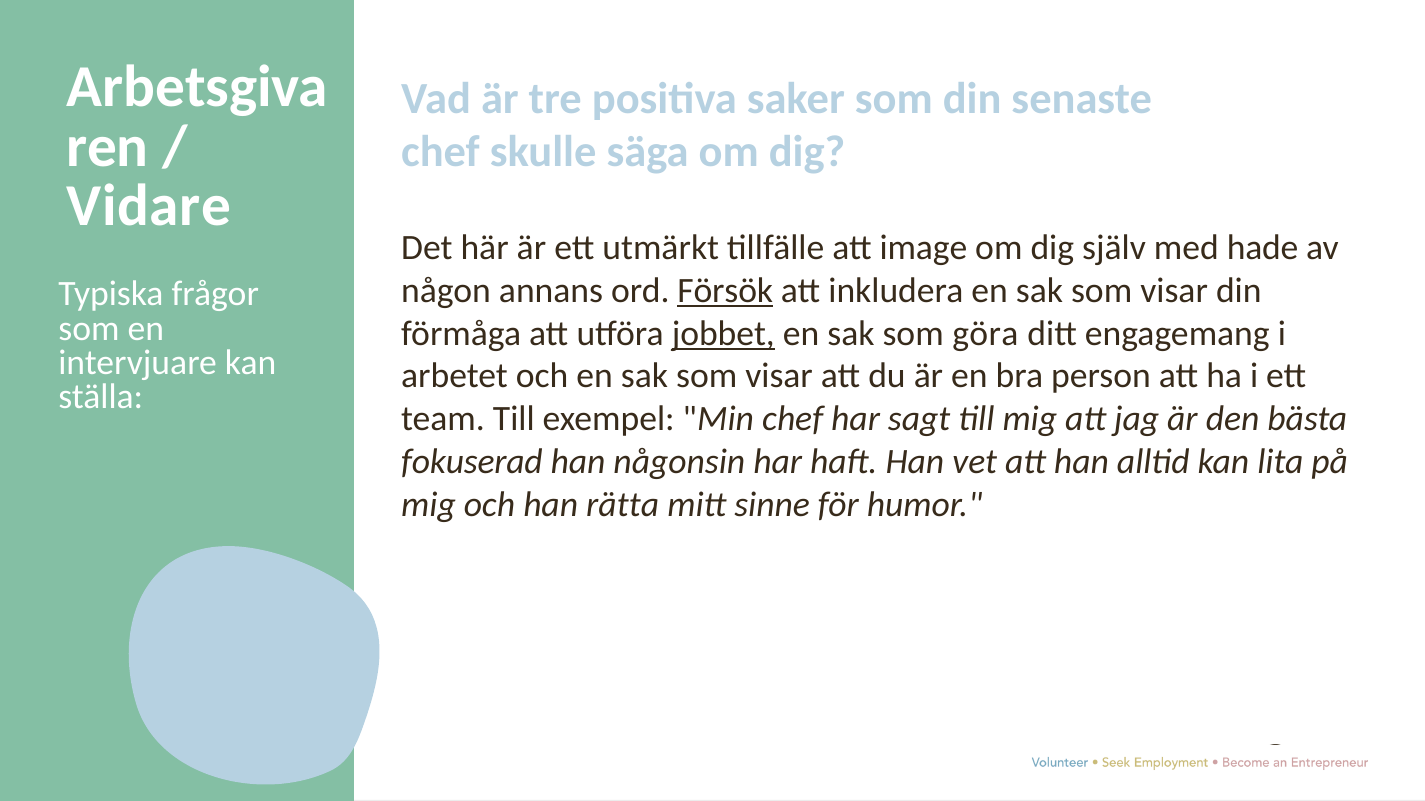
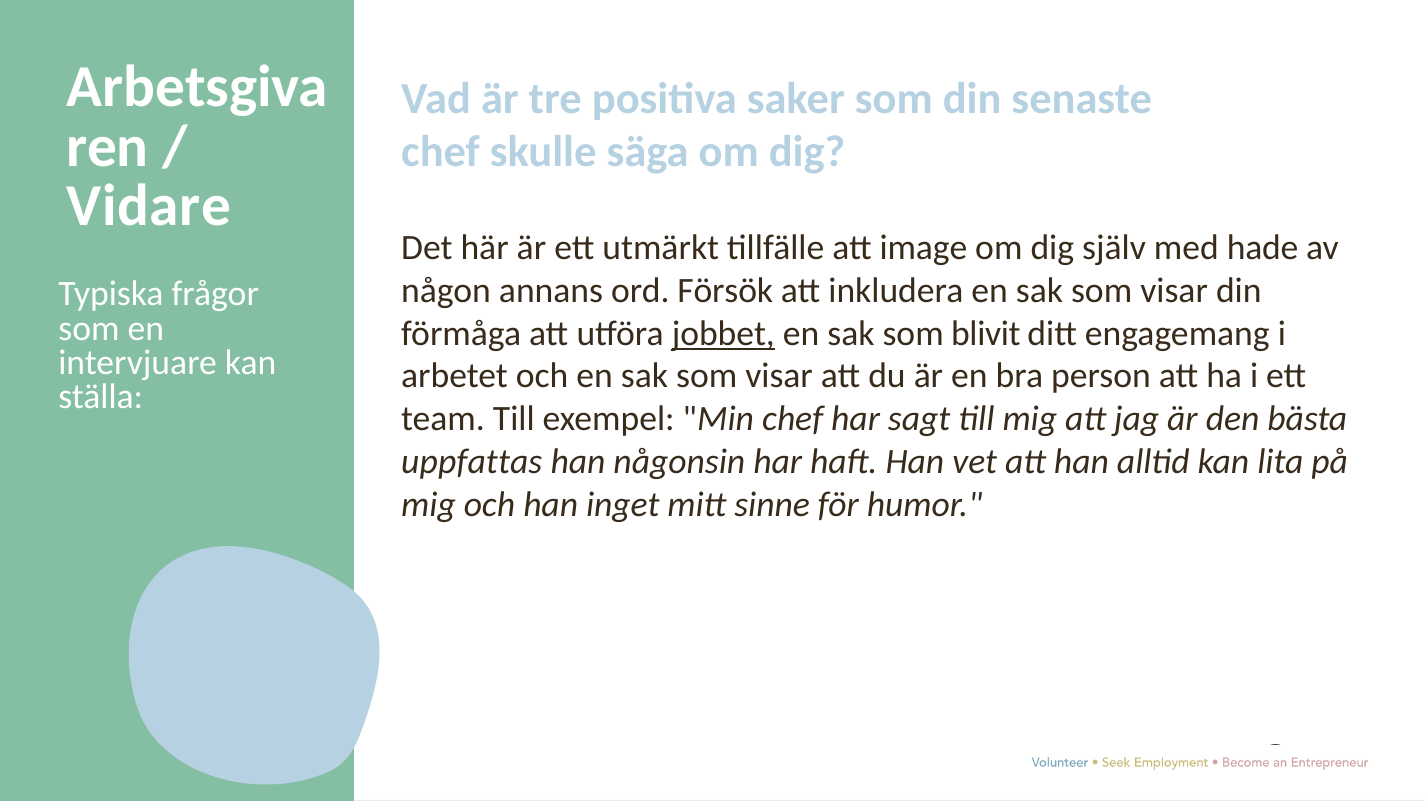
Försök underline: present -> none (725, 291)
göra: göra -> blivit (986, 334)
fokuserad: fokuserad -> uppfattas (472, 462)
rätta: rätta -> inget (623, 505)
